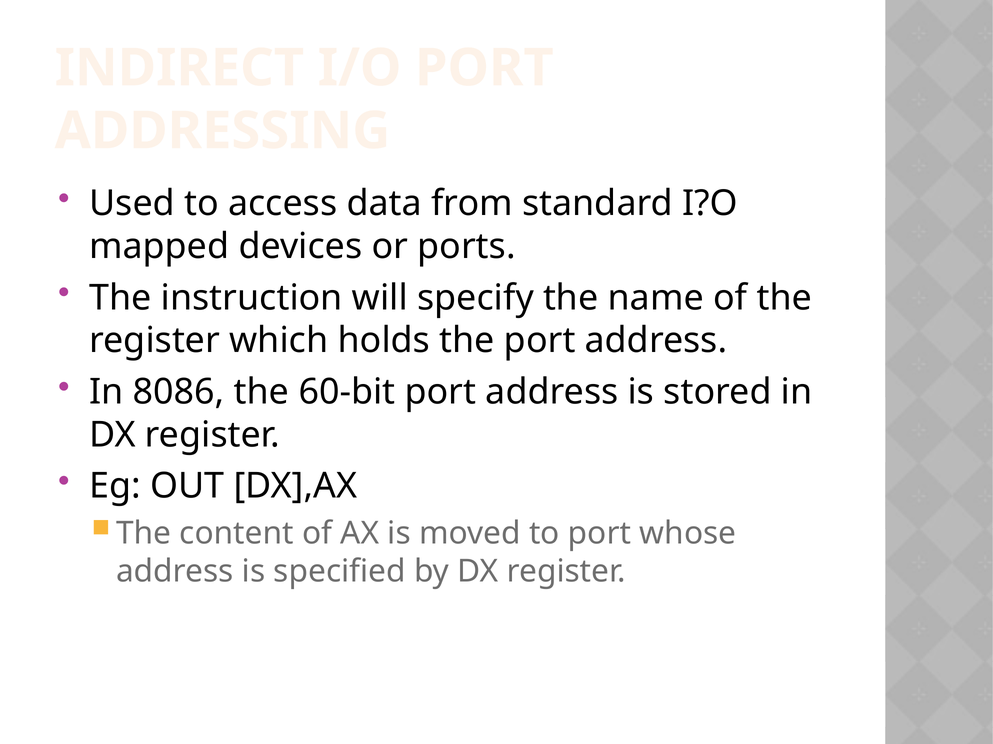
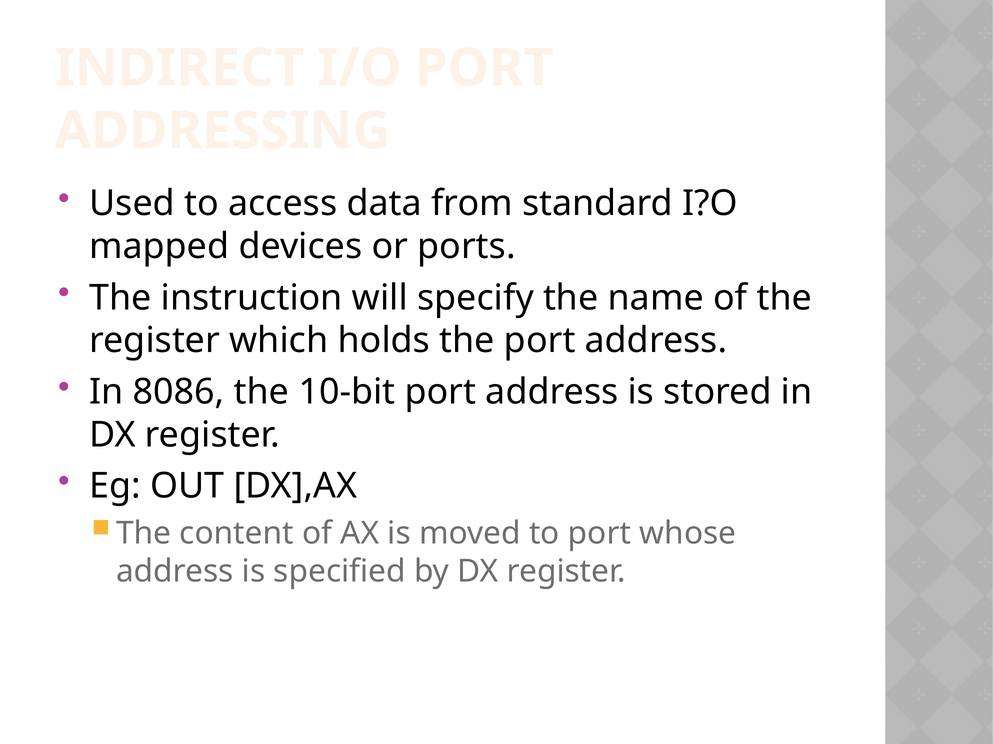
60-bit: 60-bit -> 10-bit (347, 392)
